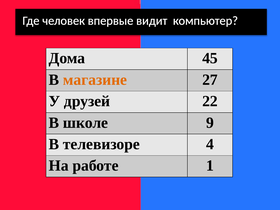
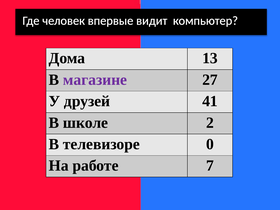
45: 45 -> 13 (210, 58)
магазине colour: orange -> purple (95, 80)
22: 22 -> 41 (210, 101)
9: 9 -> 2 (210, 123)
4: 4 -> 0 (210, 144)
1: 1 -> 7 (210, 166)
